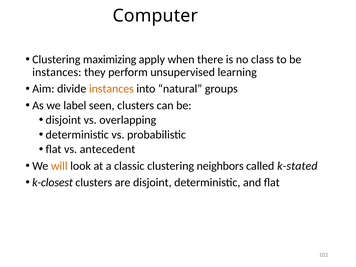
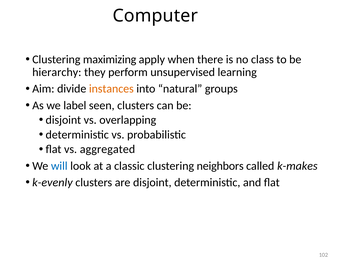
instances: instances -> hierarchy (57, 72)
antecedent: antecedent -> aggregated (107, 149)
will colour: orange -> blue (59, 166)
k-stated: k-stated -> k-makes (297, 166)
k-closest: k-closest -> k-evenly (52, 182)
